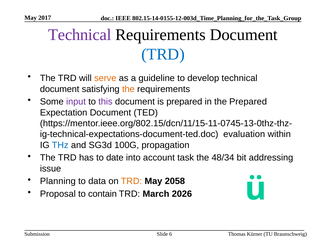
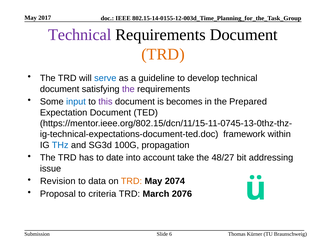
TRD colour: blue -> orange (163, 54)
serve colour: orange -> blue (105, 78)
the colour: orange -> purple (128, 89)
input colour: purple -> blue (76, 102)
is prepared: prepared -> becomes (184, 102)
evaluation: evaluation -> framework (244, 135)
task: task -> take (186, 158)
48/34: 48/34 -> 48/27 (223, 158)
Planning: Planning -> Revision (58, 182)
2058: 2058 -> 2074 (175, 182)
contain: contain -> criteria (102, 194)
2026: 2026 -> 2076 (182, 194)
